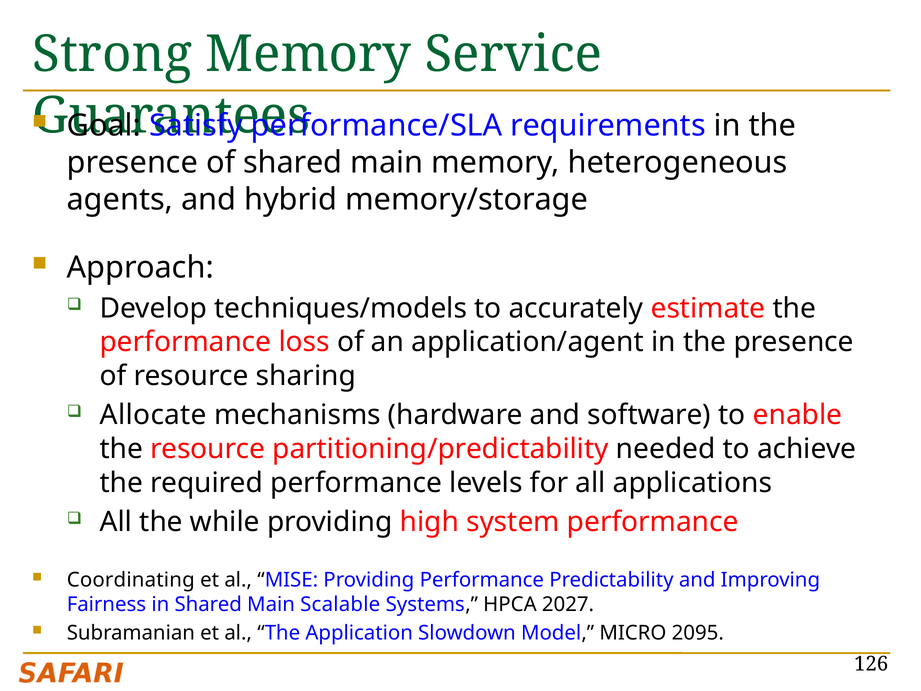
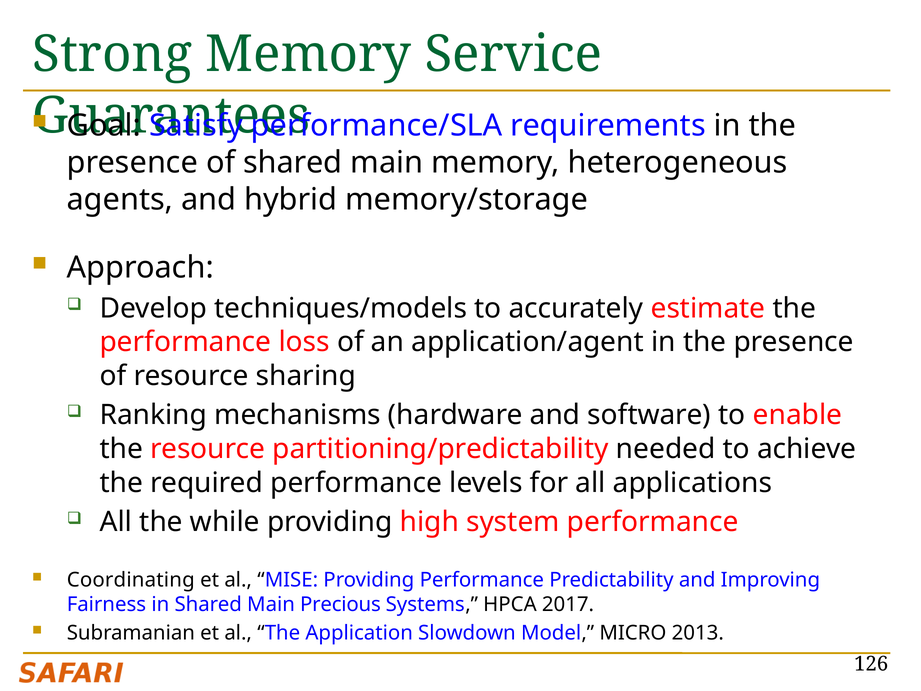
Allocate: Allocate -> Ranking (153, 415)
Scalable: Scalable -> Precious (340, 604)
2027: 2027 -> 2017 (568, 604)
2095: 2095 -> 2013 (698, 633)
